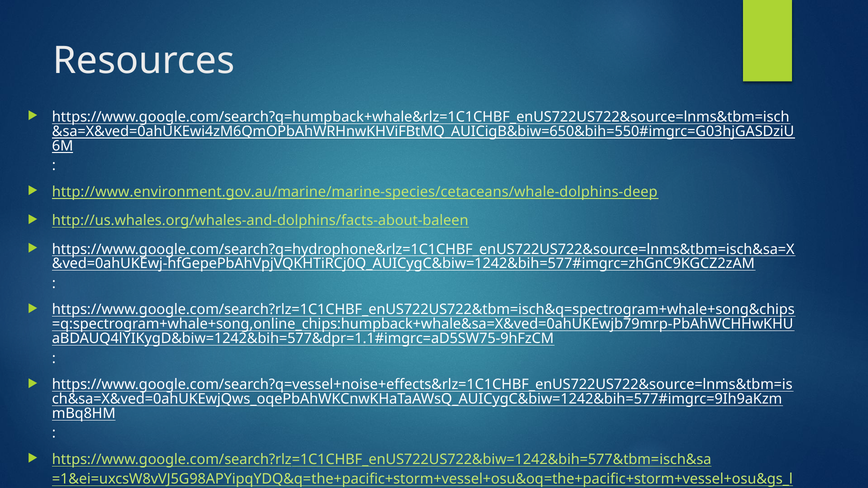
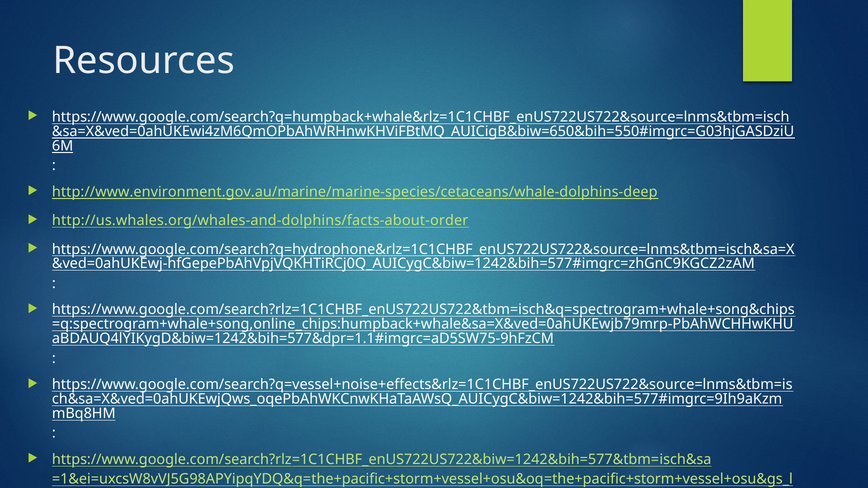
http://us.whales.org/whales-and-dolphins/facts-about-baleen: http://us.whales.org/whales-and-dolphins/facts-about-baleen -> http://us.whales.org/whales-and-dolphins/facts-about-order (260, 221)
